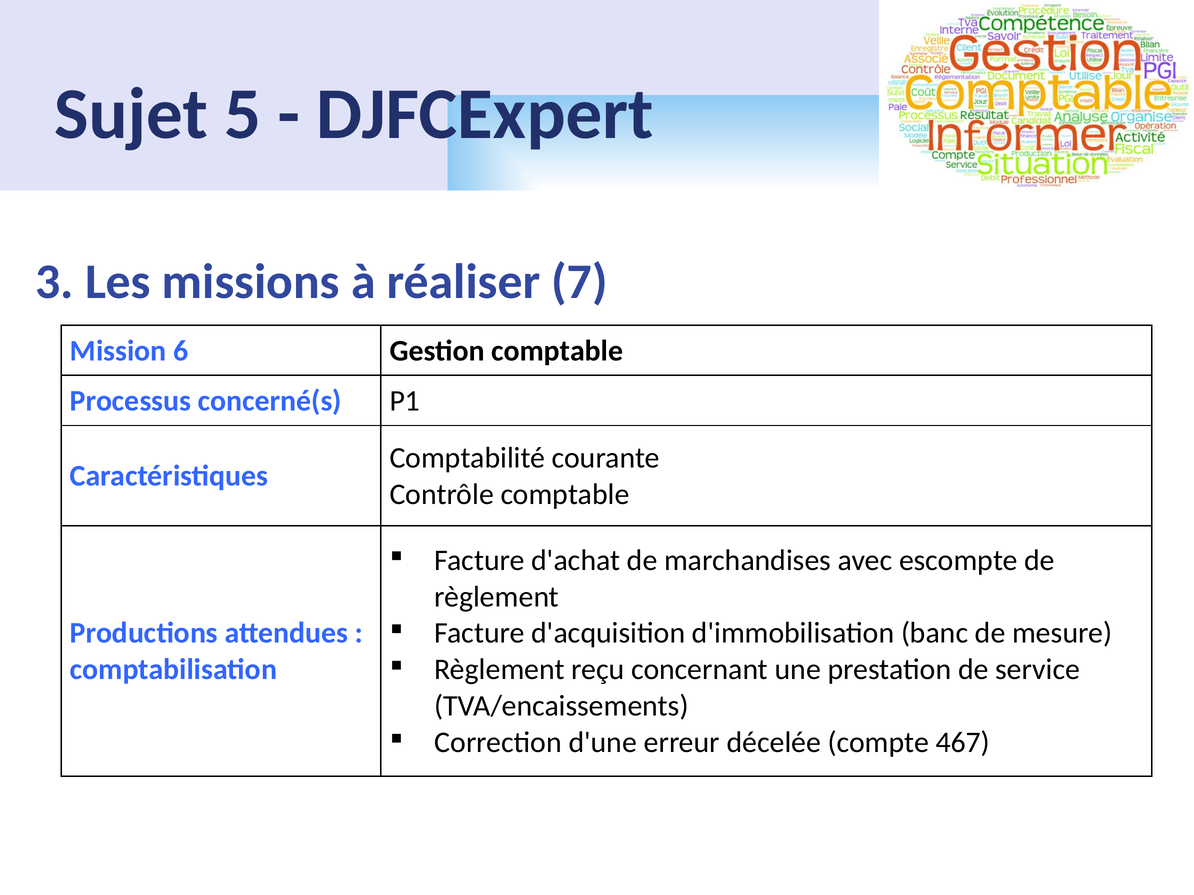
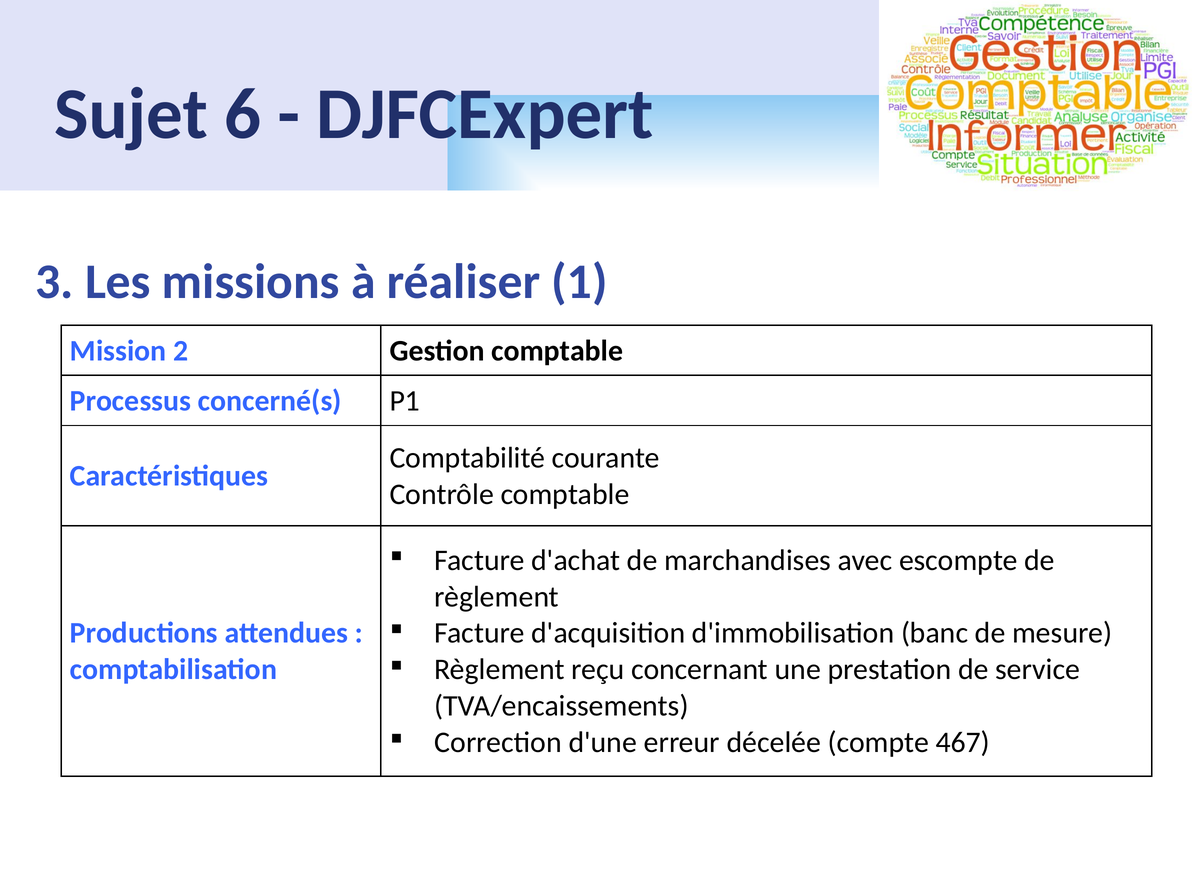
5: 5 -> 6 (243, 114)
7: 7 -> 1 (580, 282)
6: 6 -> 2 (181, 351)
